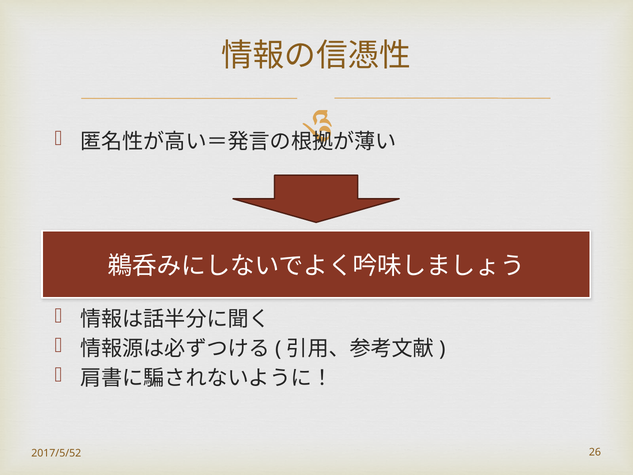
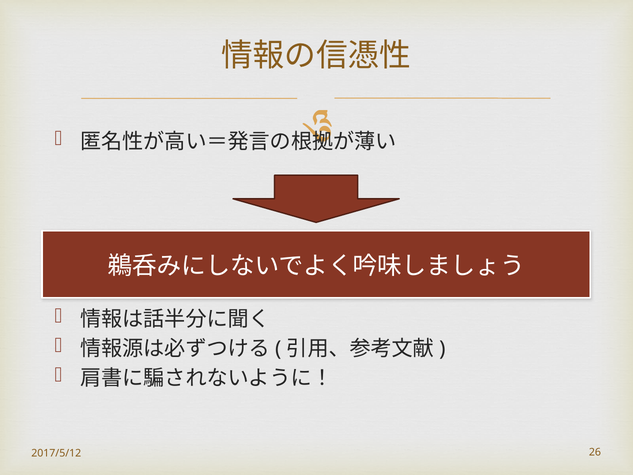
2017/5/52: 2017/5/52 -> 2017/5/12 (56, 453)
